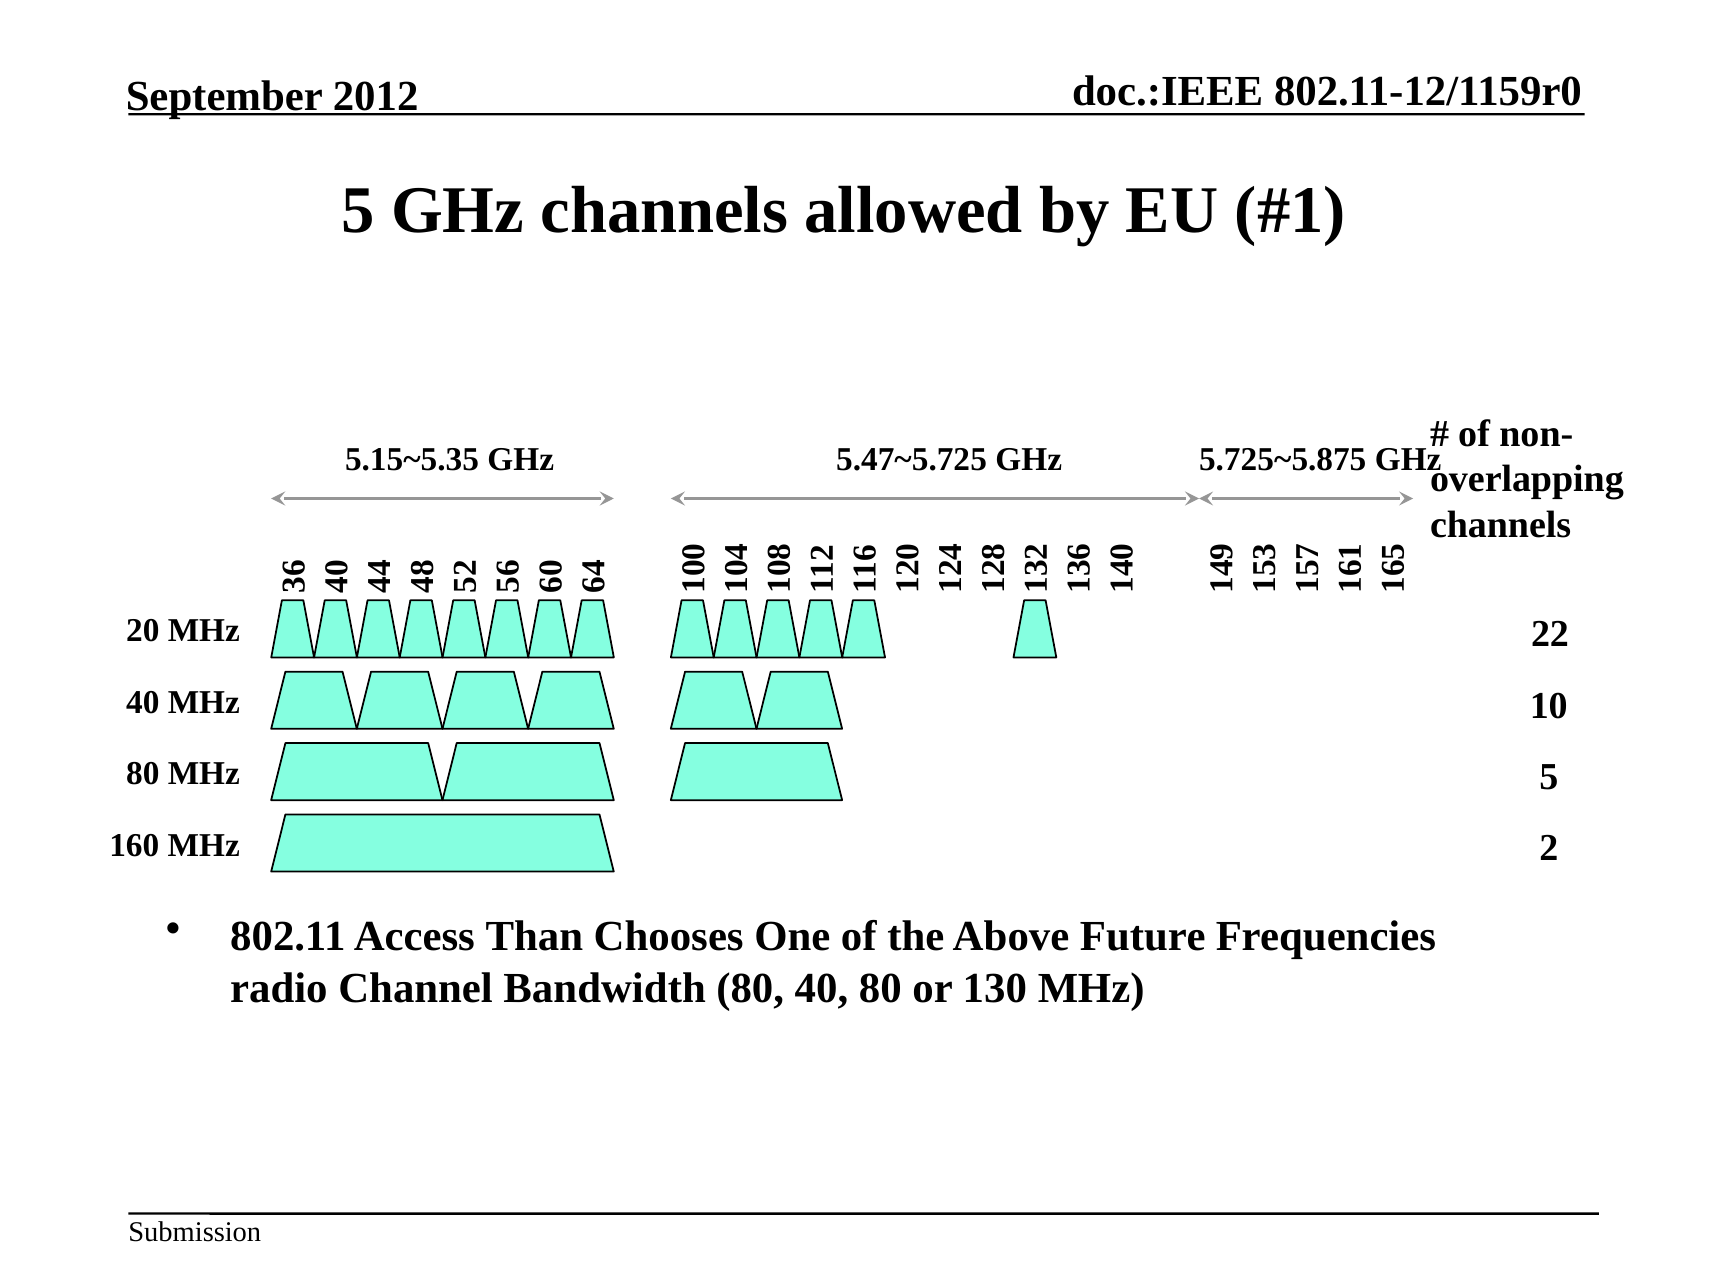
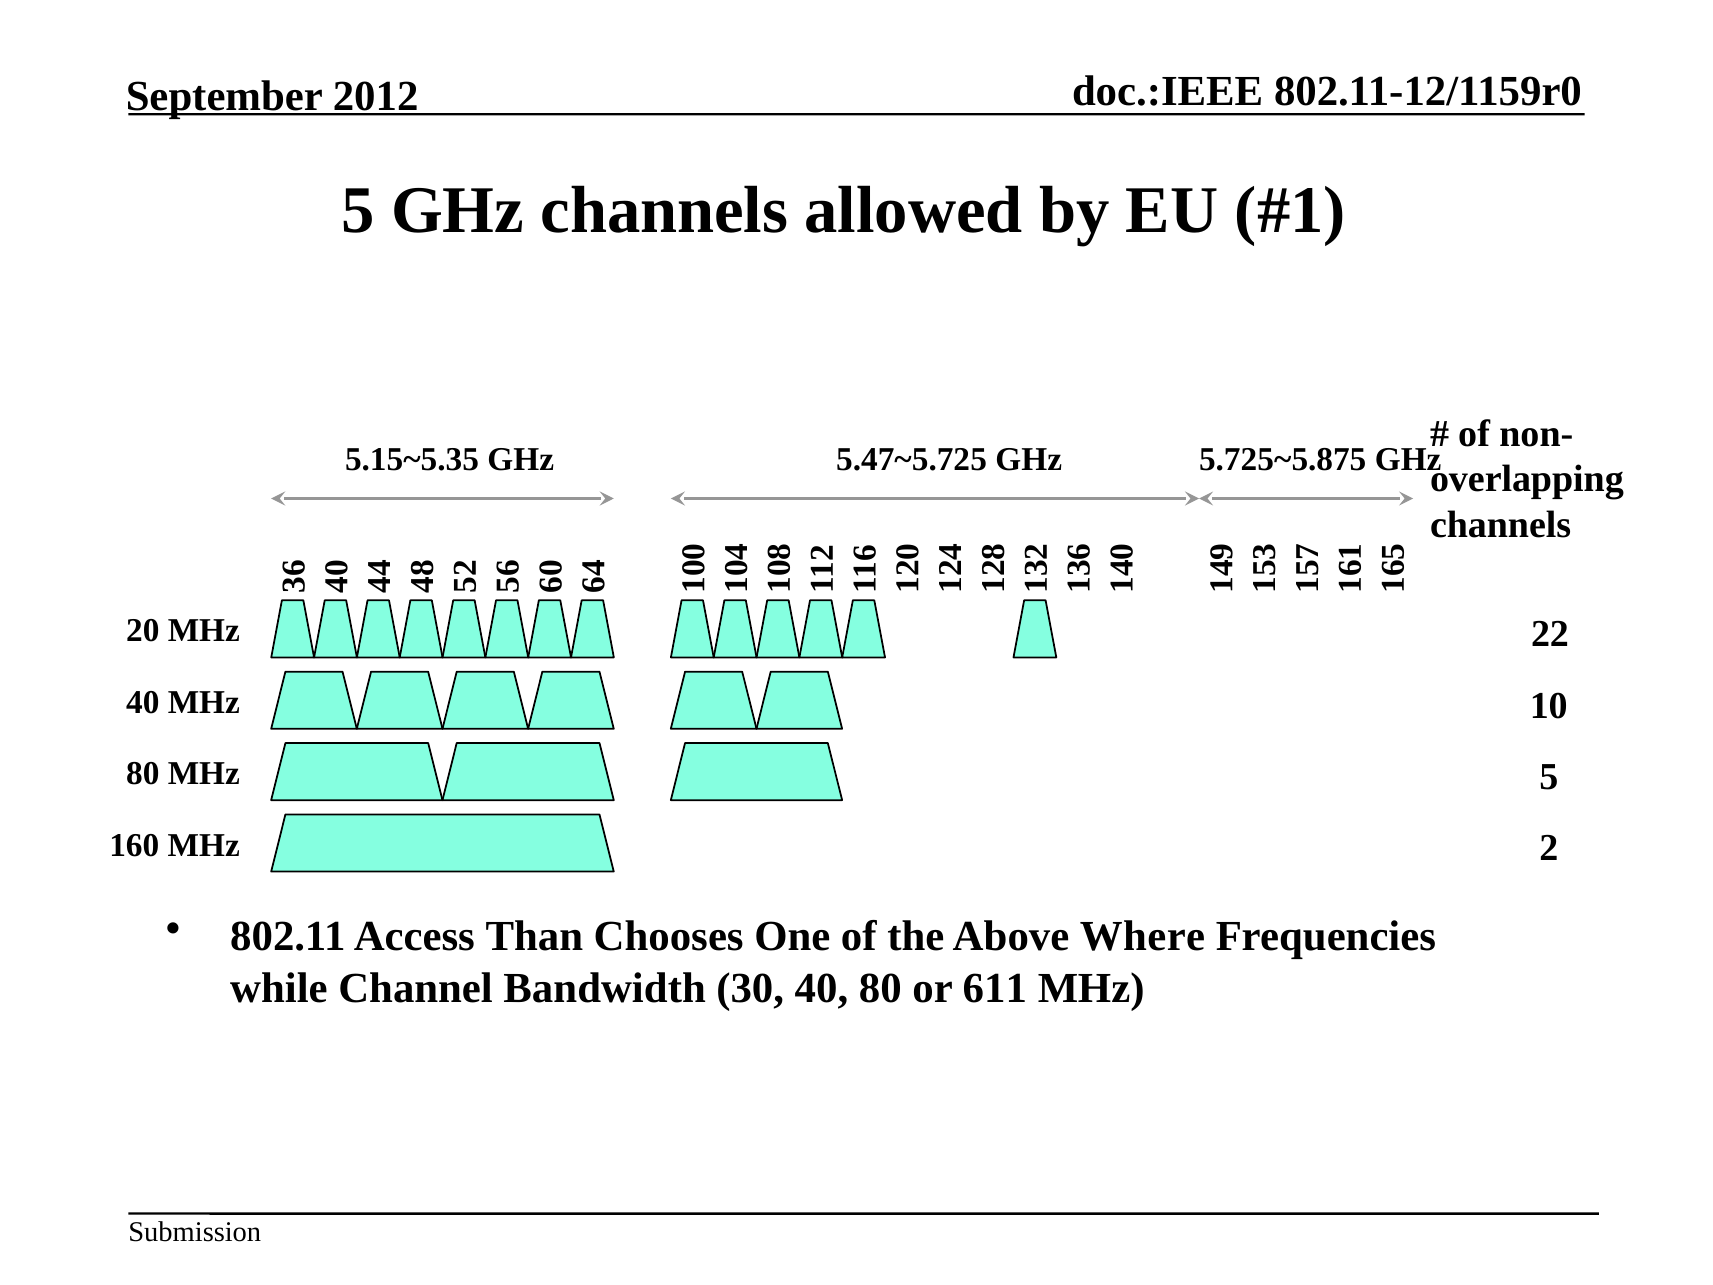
Future: Future -> Where (1143, 937)
radio: radio -> while (279, 988)
Bandwidth 80: 80 -> 30 (750, 988)
130: 130 -> 611 (995, 988)
